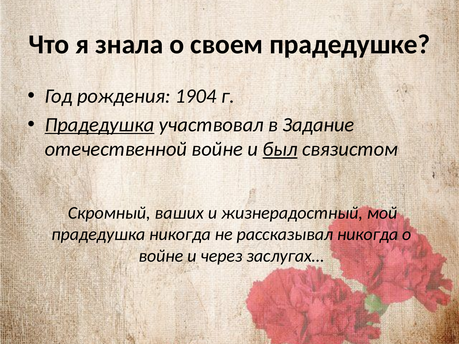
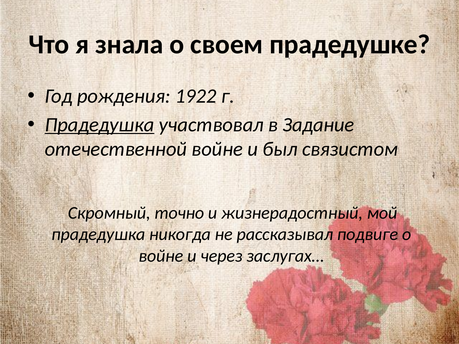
1904: 1904 -> 1922 (196, 96)
был underline: present -> none (280, 149)
ваших: ваших -> точно (179, 213)
рассказывал никогда: никогда -> подвиге (368, 235)
